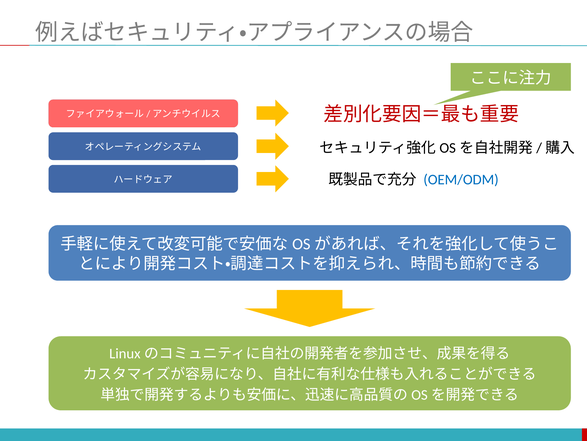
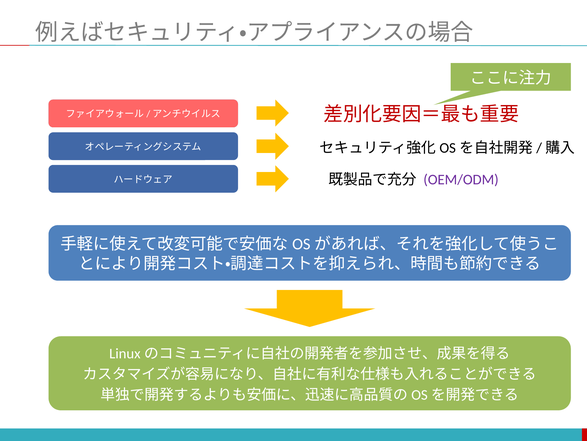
OEM/ODM colour: blue -> purple (461, 179)
